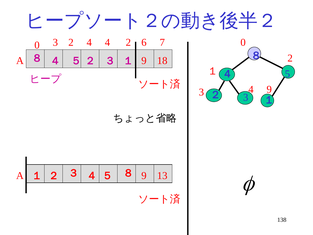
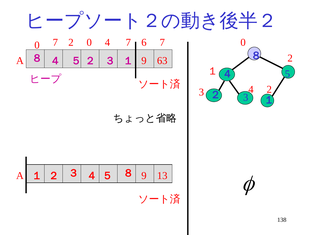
0 3: 3 -> 7 (55, 42)
2 4: 4 -> 0 (89, 42)
4 2: 2 -> 7 (128, 42)
18: 18 -> 63 (162, 61)
4 9: 9 -> 2 (269, 89)
